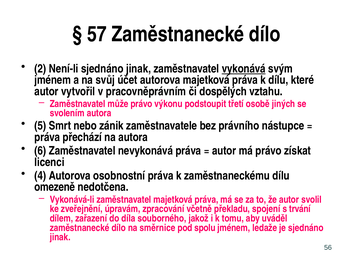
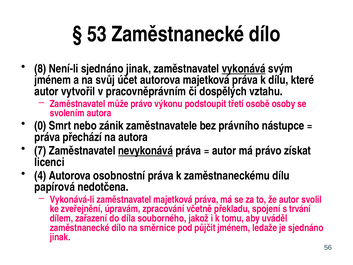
57: 57 -> 53 (97, 34)
2: 2 -> 8 (40, 69)
jiných: jiných -> osoby (284, 104)
5: 5 -> 0 (40, 126)
6: 6 -> 7 (40, 151)
nevykonává underline: none -> present (146, 151)
omezeně: omezeně -> papírová (55, 187)
spolu: spolu -> půjčit (205, 228)
